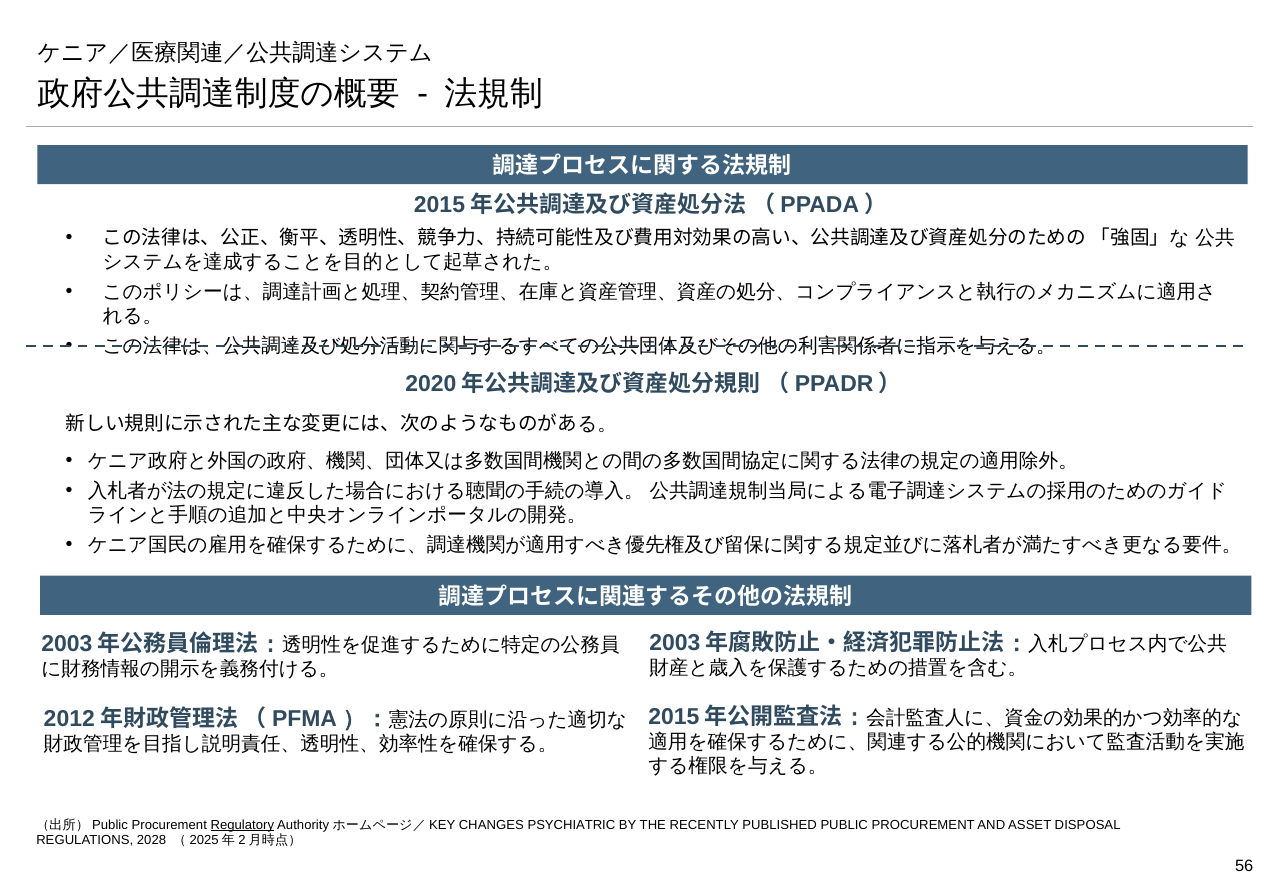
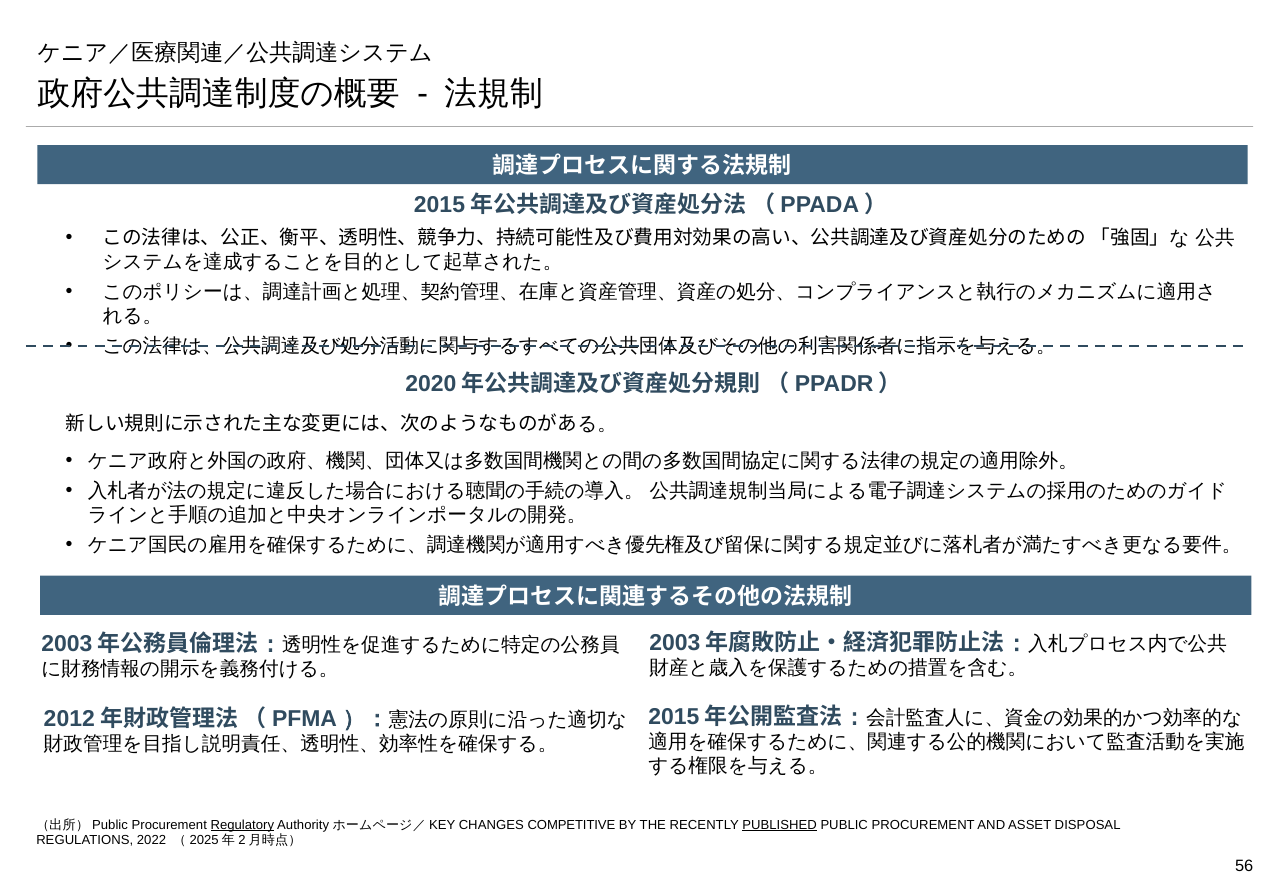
PSYCHIATRIC: PSYCHIATRIC -> COMPETITIVE (571, 825)
PUBLISHED underline: none -> present (780, 825)
2028: 2028 -> 2022 (151, 841)
